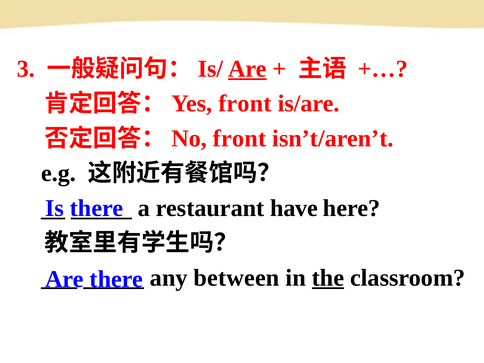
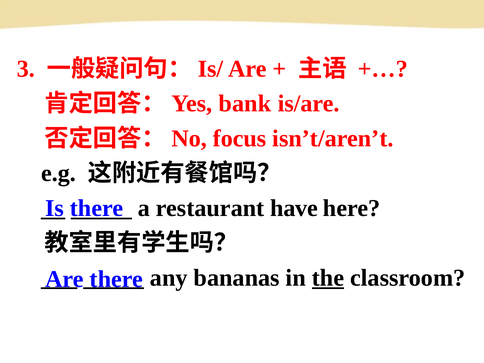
Are underline: present -> none (247, 69)
front: front -> bank (245, 104)
front: front -> focus (240, 138)
between: between -> bananas (237, 278)
